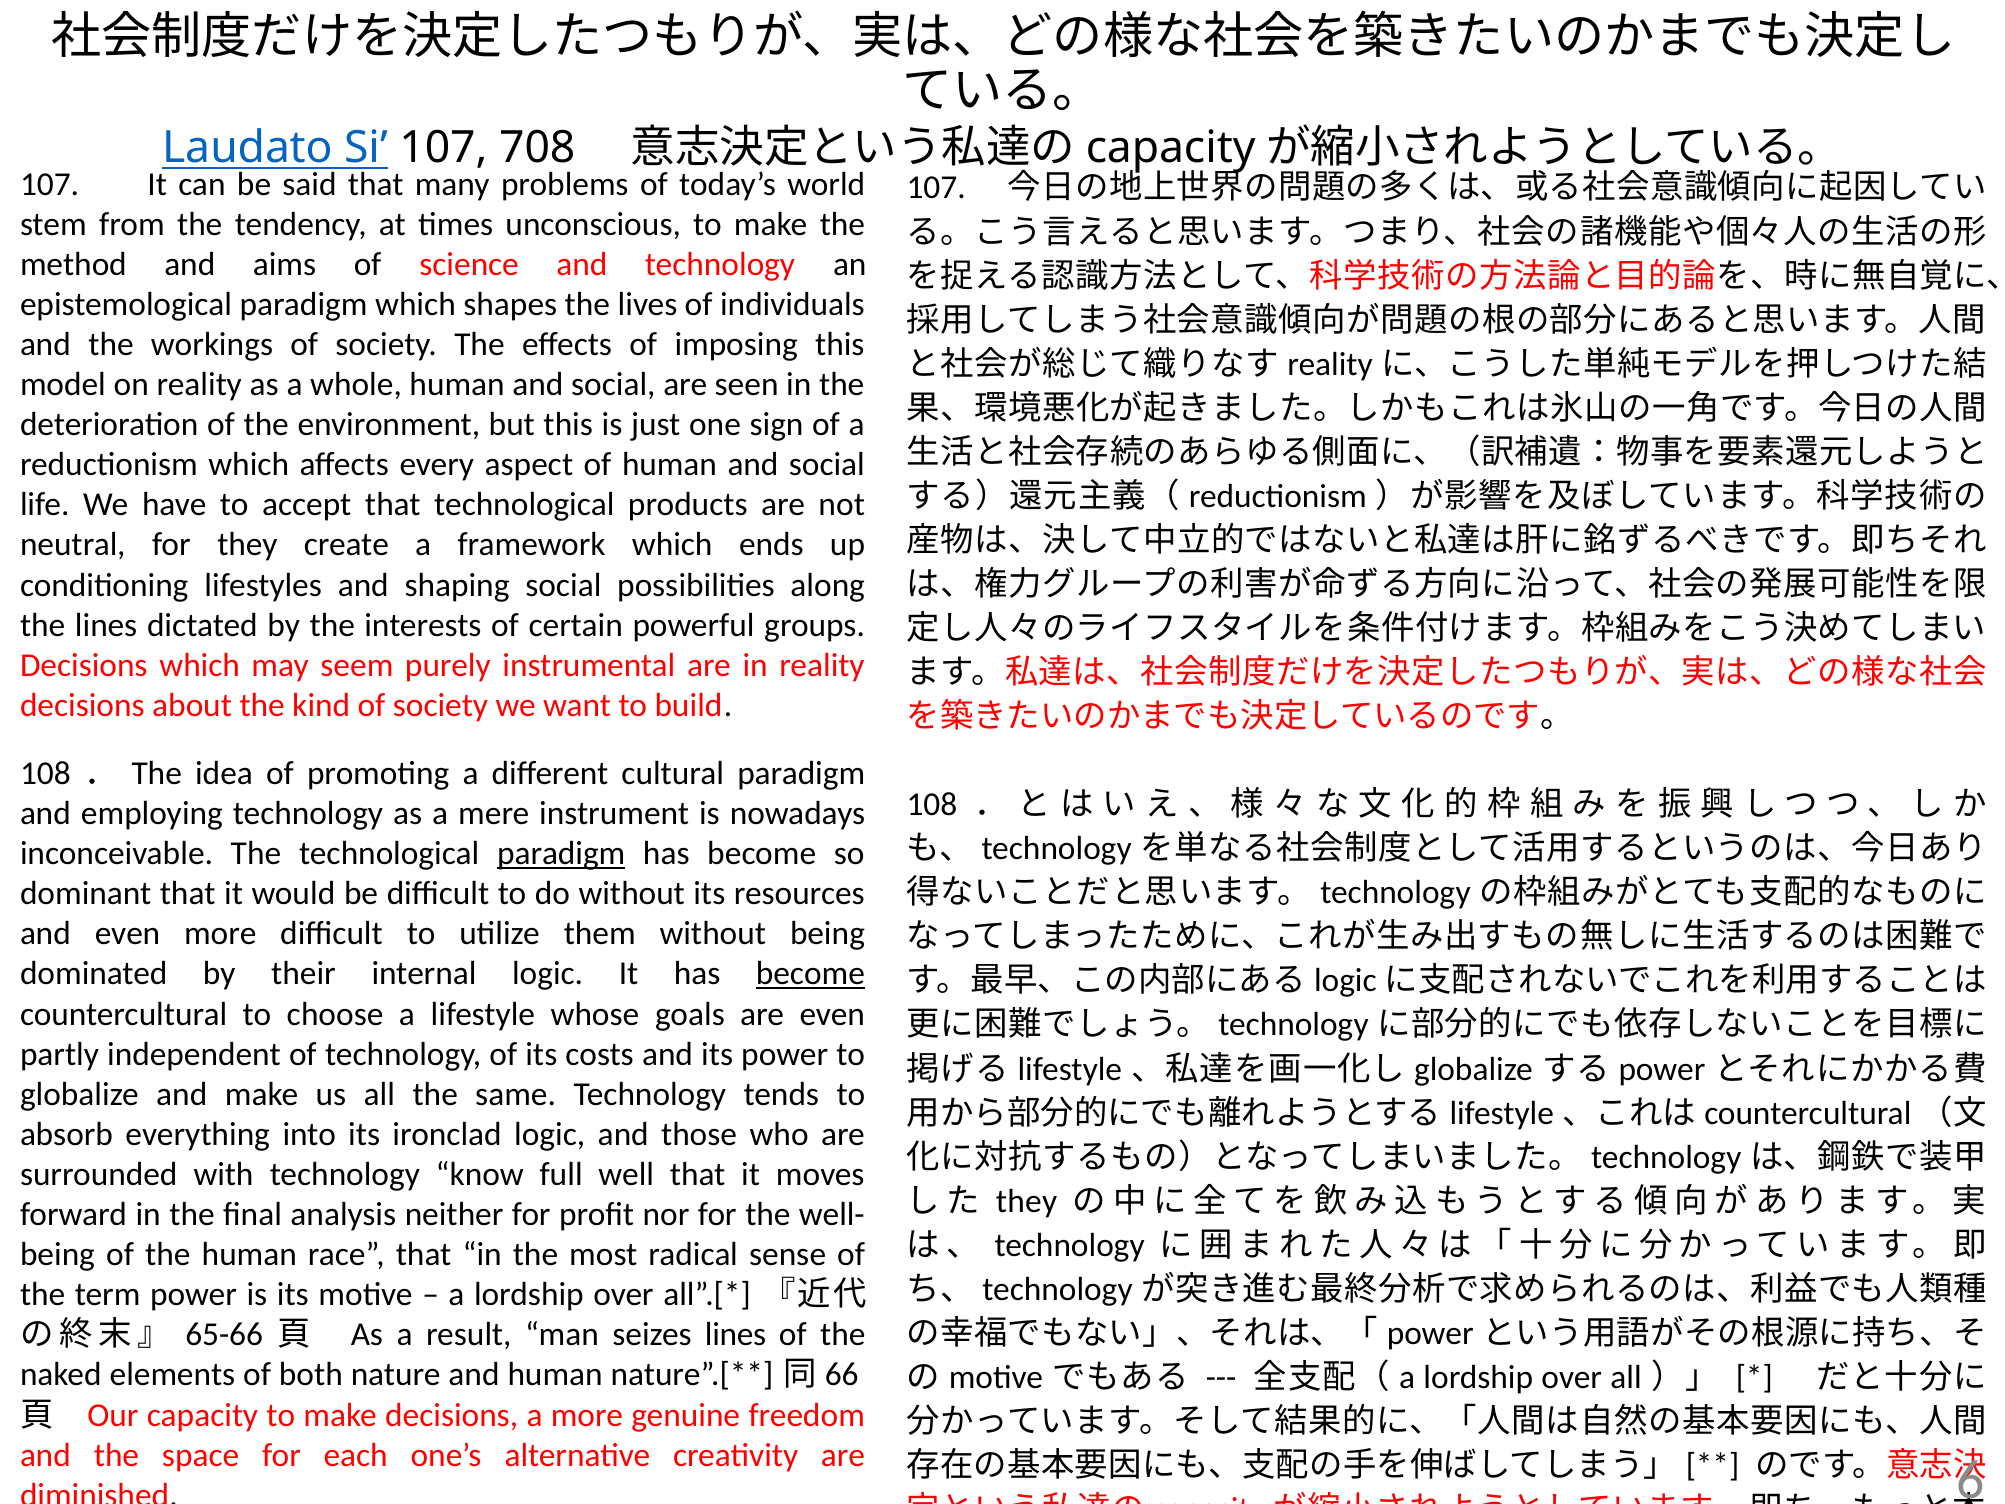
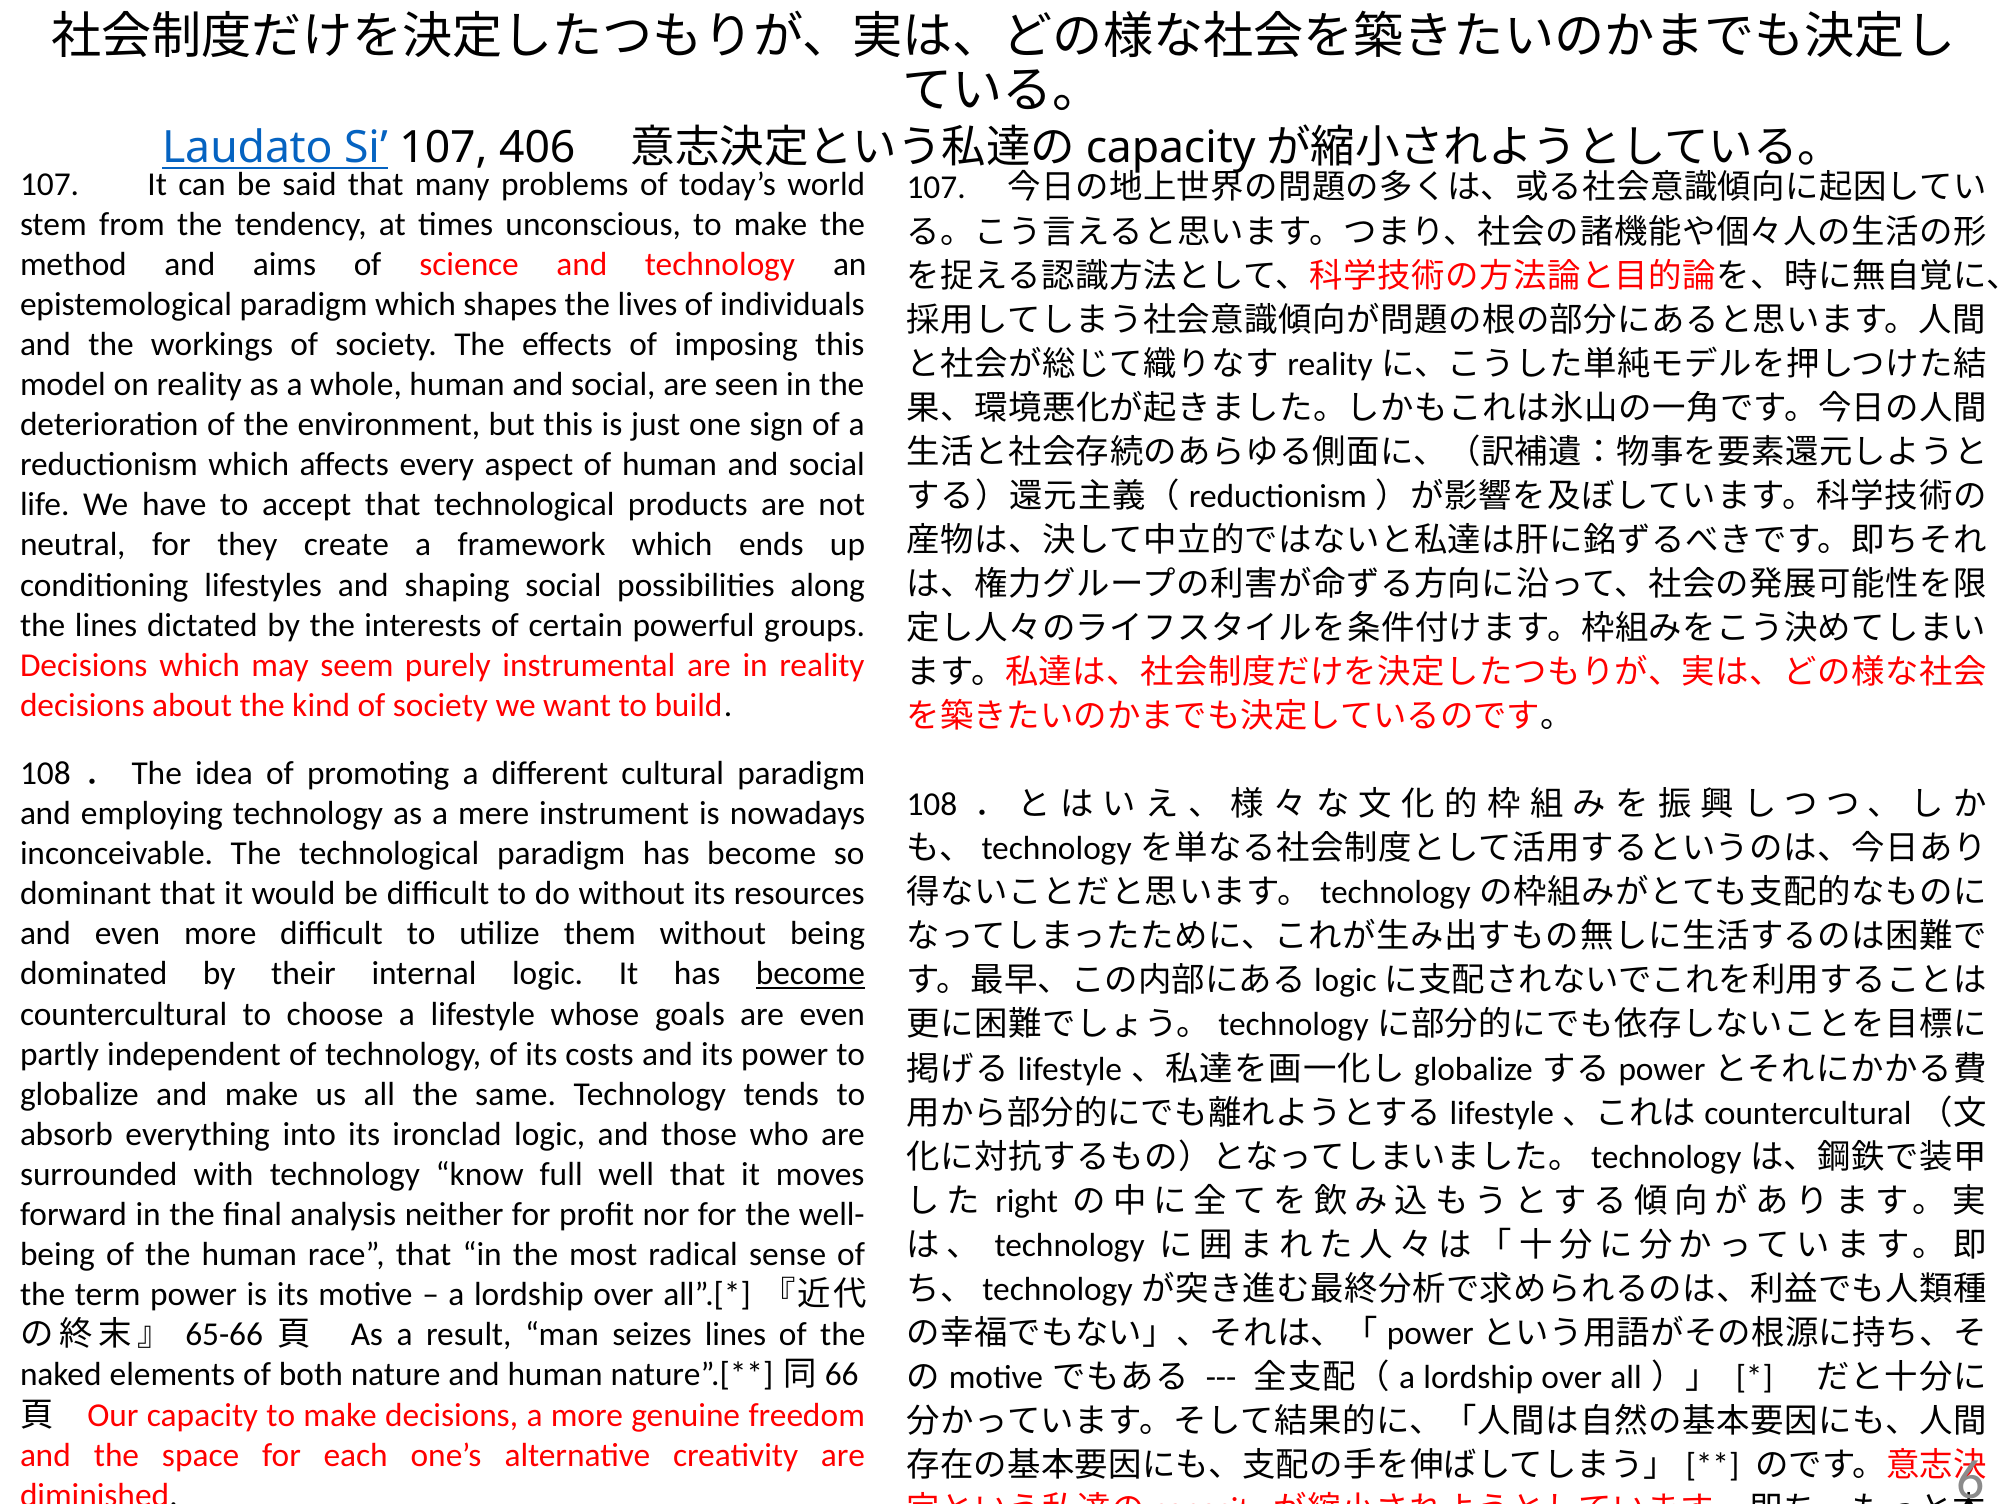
708: 708 -> 406 (537, 147)
paradigm underline: present -> none (561, 853)
they: they -> right (1027, 1201)
